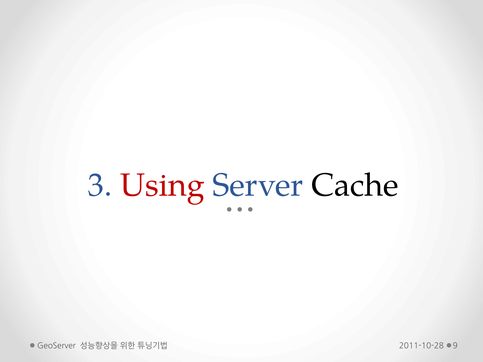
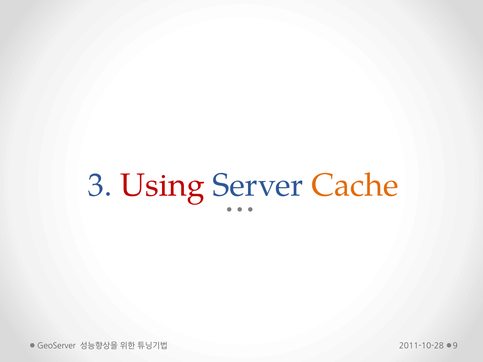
Cache colour: black -> orange (355, 185)
